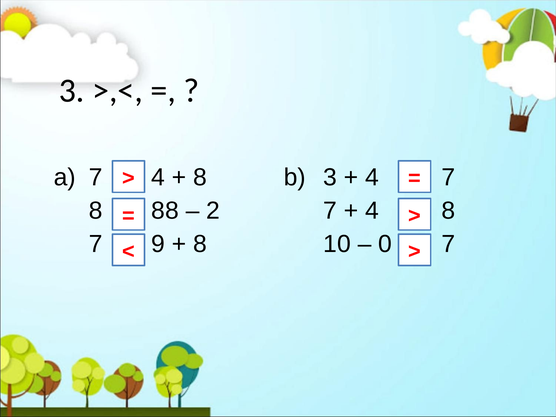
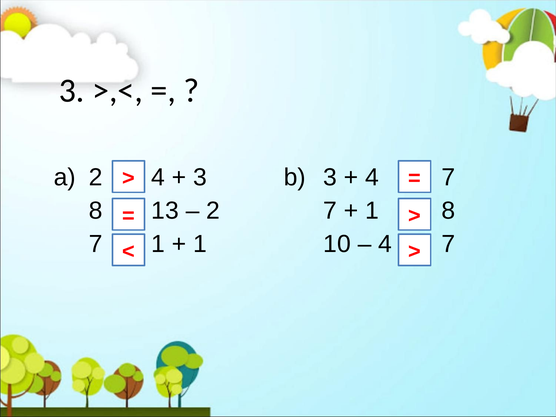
a 7: 7 -> 2 (96, 177)
8: 8 -> 3 (200, 177)
88: 88 -> 13 (165, 211)
4: 4 -> 1 (372, 211)
7 9: 9 -> 1 (158, 244)
8: 8 -> 1 (200, 244)
0: 0 -> 4 (385, 244)
